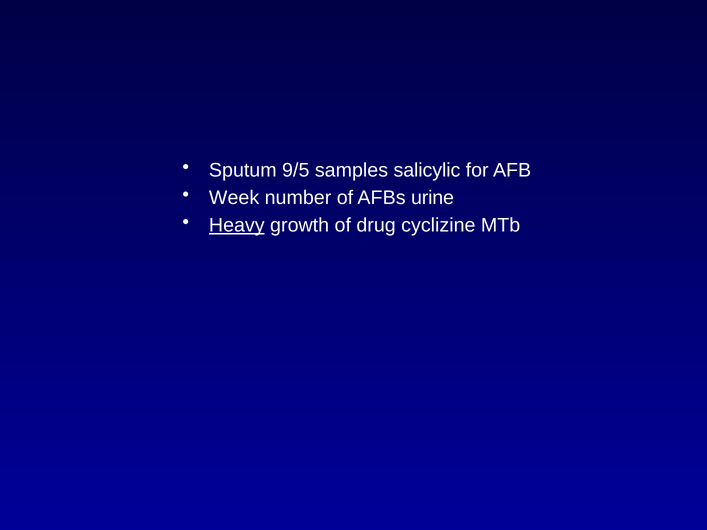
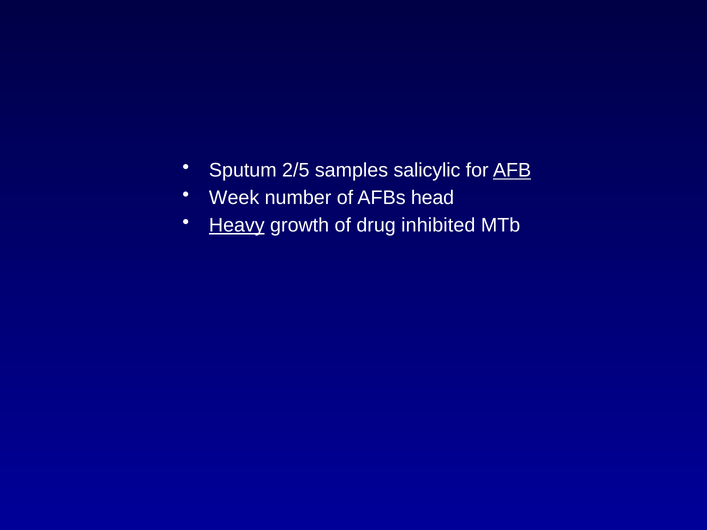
9/5: 9/5 -> 2/5 (296, 170)
AFB underline: none -> present (512, 170)
urine: urine -> head (433, 198)
cyclizine: cyclizine -> inhibited (438, 225)
